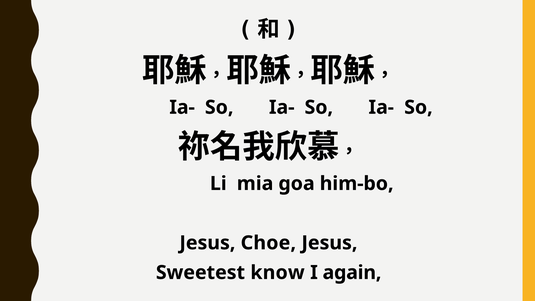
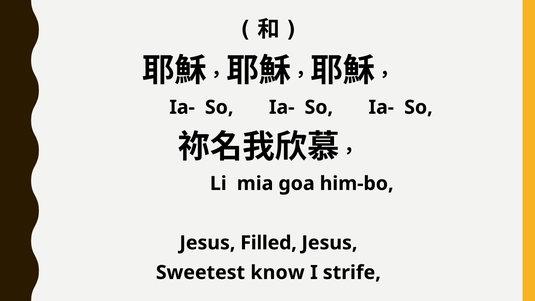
Choe: Choe -> Filled (269, 243)
again: again -> strife (352, 273)
